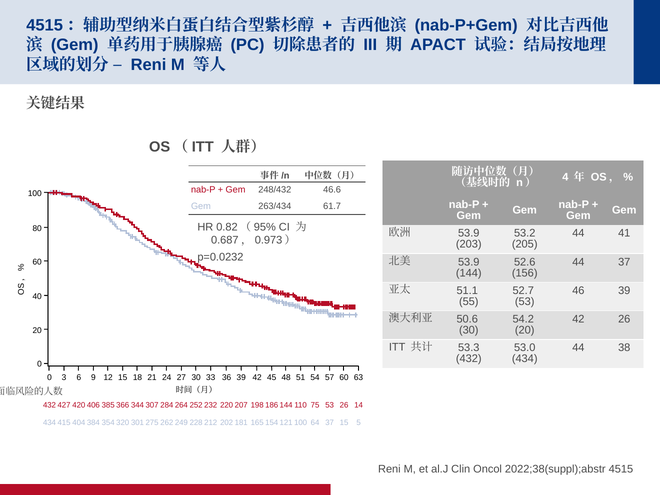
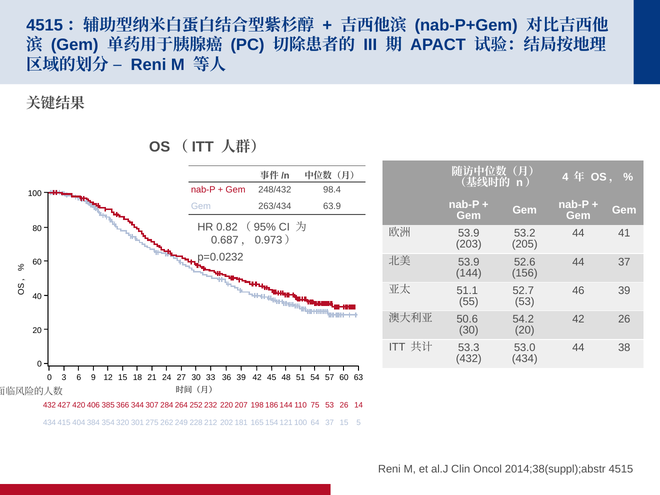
46.6: 46.6 -> 98.4 (332, 190)
61.7: 61.7 -> 63.9 (332, 206)
2022;38(suppl);abstr: 2022;38(suppl);abstr -> 2014;38(suppl);abstr (555, 469)
